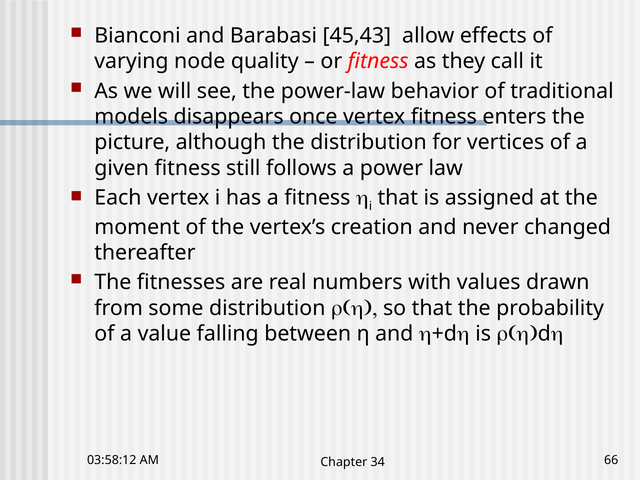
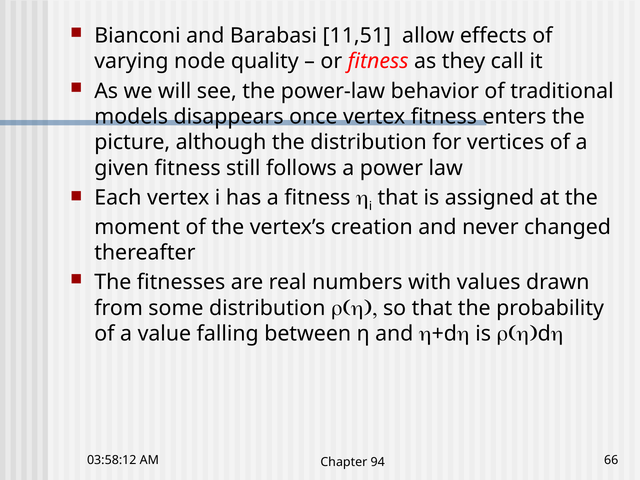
45,43: 45,43 -> 11,51 (357, 36)
34: 34 -> 94 (378, 462)
